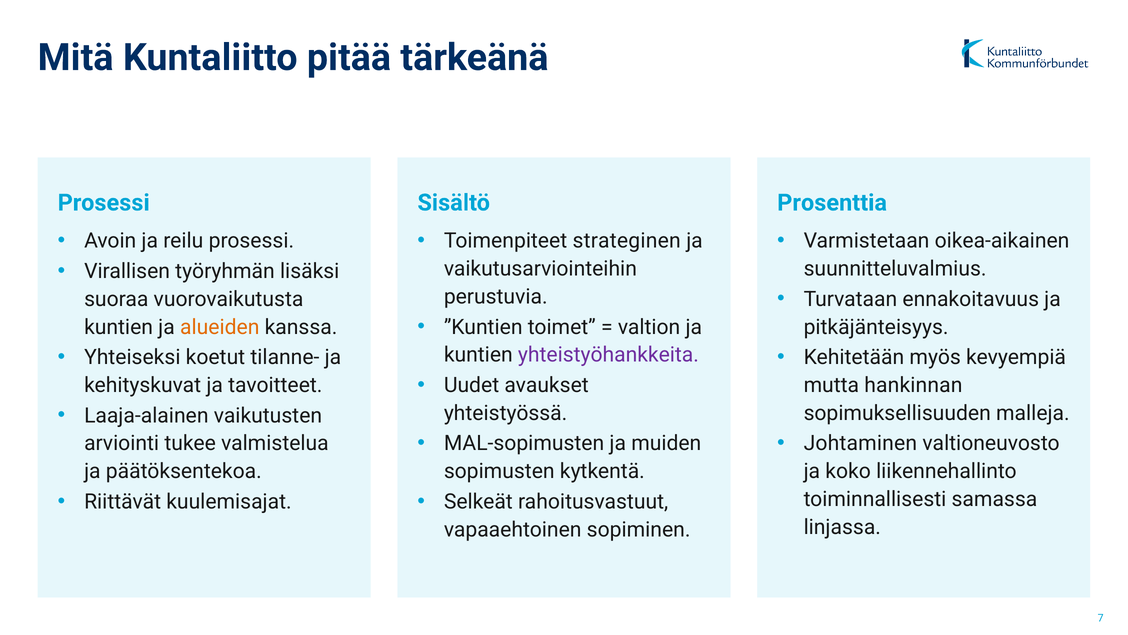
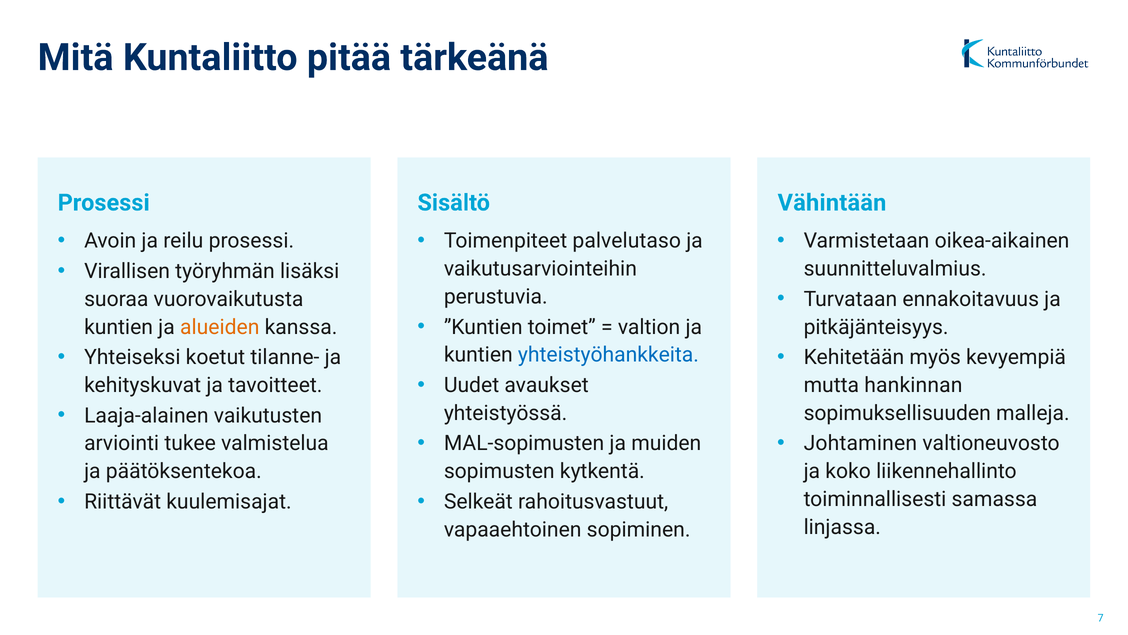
Prosenttia: Prosenttia -> Vähintään (832, 203)
strateginen: strateginen -> palvelutaso (627, 241)
yhteistyöhankkeita colour: purple -> blue (608, 355)
